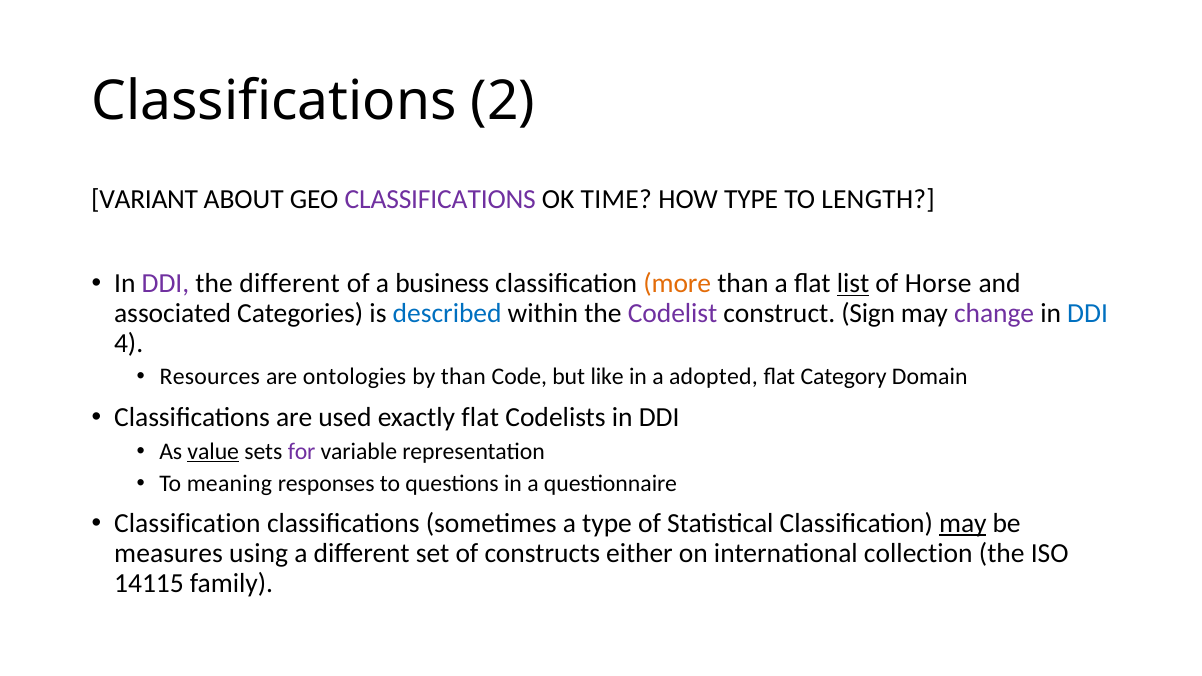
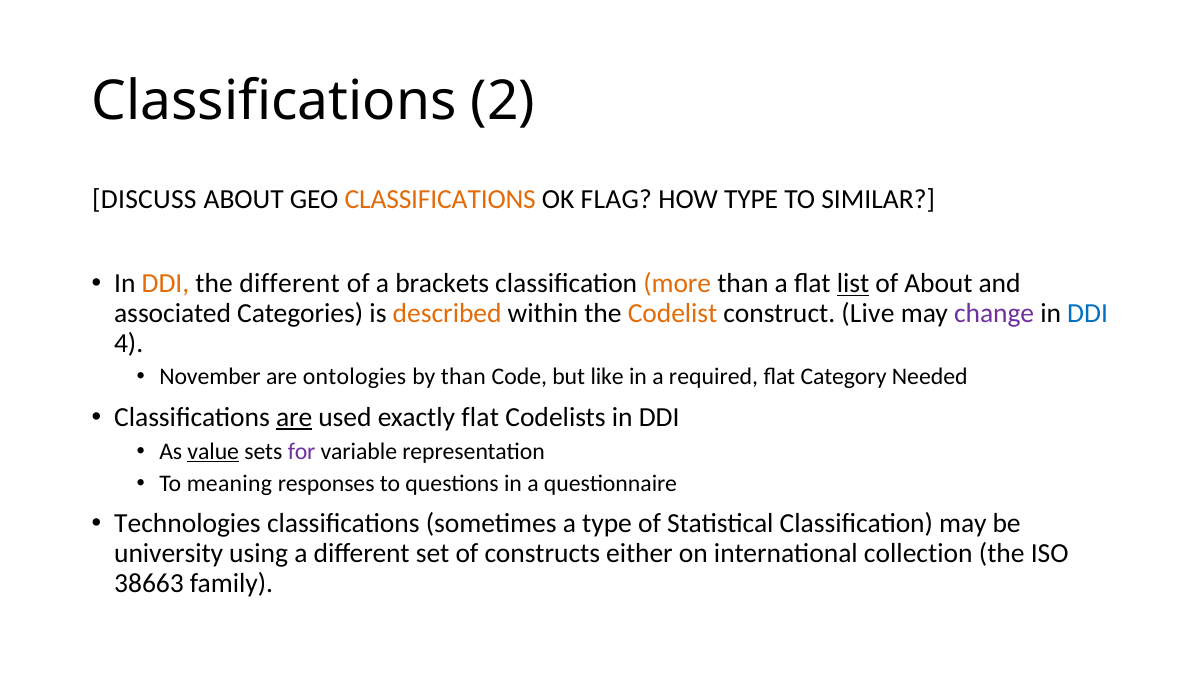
VARIANT: VARIANT -> DISCUSS (144, 199)
CLASSIFICATIONS colour: purple -> orange (440, 199)
TIME: TIME -> FLAG (616, 199)
LENGTH: LENGTH -> SIMILAR (878, 199)
DDI colour: purple -> orange (165, 284)
business: business -> brackets (442, 284)
of Horse: Horse -> About (938, 284)
described colour: blue -> orange (447, 313)
Codelist colour: purple -> orange (673, 313)
Sign: Sign -> Live (868, 313)
Resources: Resources -> November (210, 377)
adopted: adopted -> required (714, 377)
Domain: Domain -> Needed (930, 377)
are underline: none -> present (294, 417)
Classification: Classification -> Technologies (187, 524)
may underline: present -> none (963, 524)
measures: measures -> university (169, 553)
14115: 14115 -> 38663 (149, 583)
